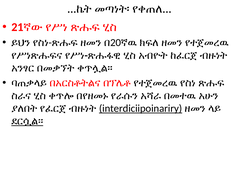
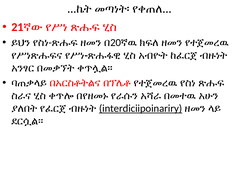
ደርሷል፡፡ underline: present -> none (27, 121)
